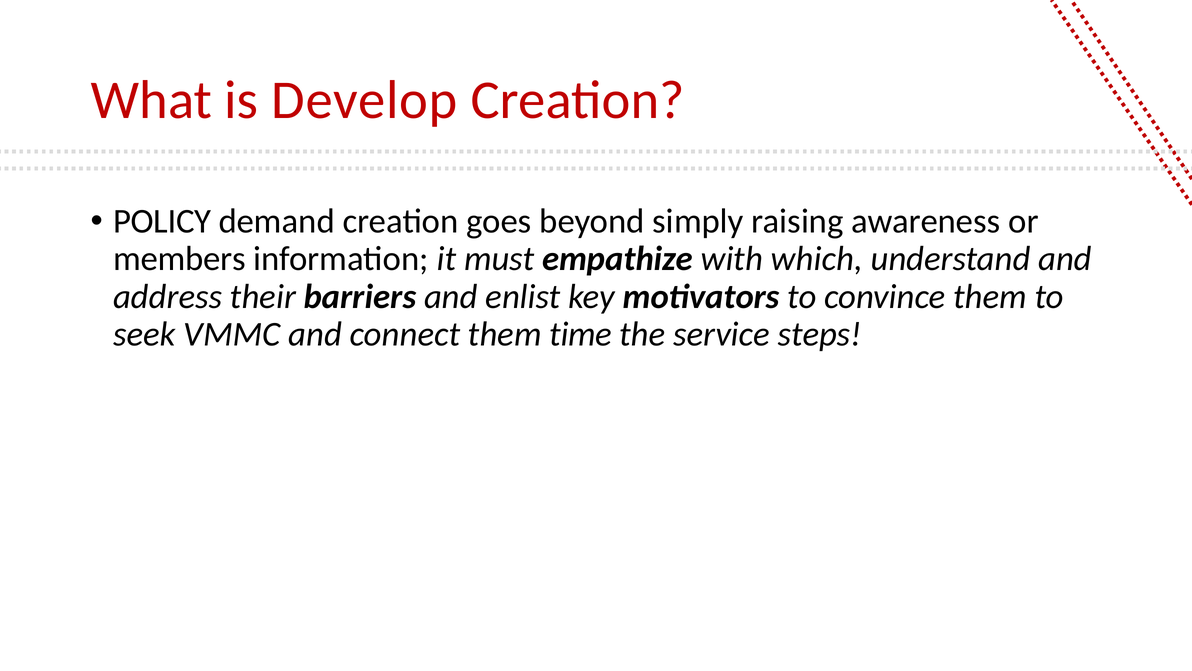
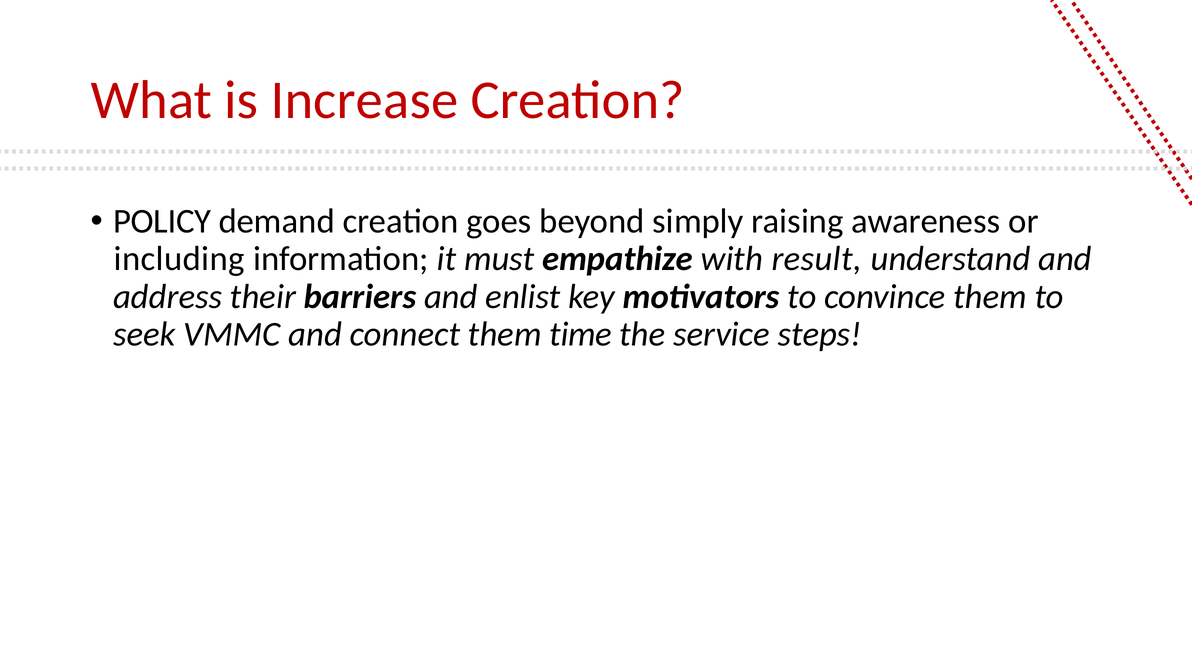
Develop: Develop -> Increase (365, 100)
members: members -> including (179, 259)
which: which -> result (817, 259)
